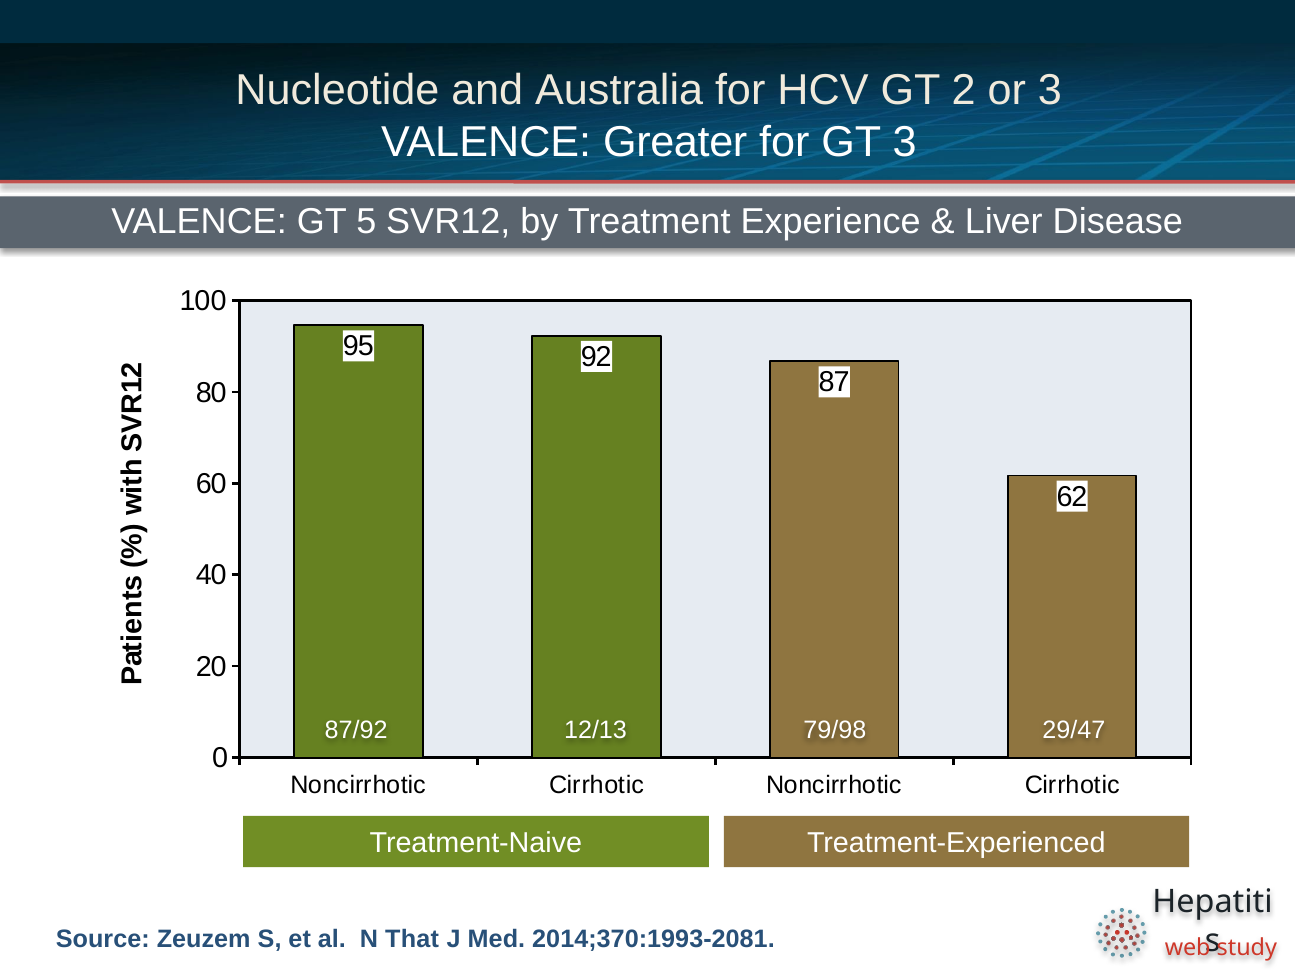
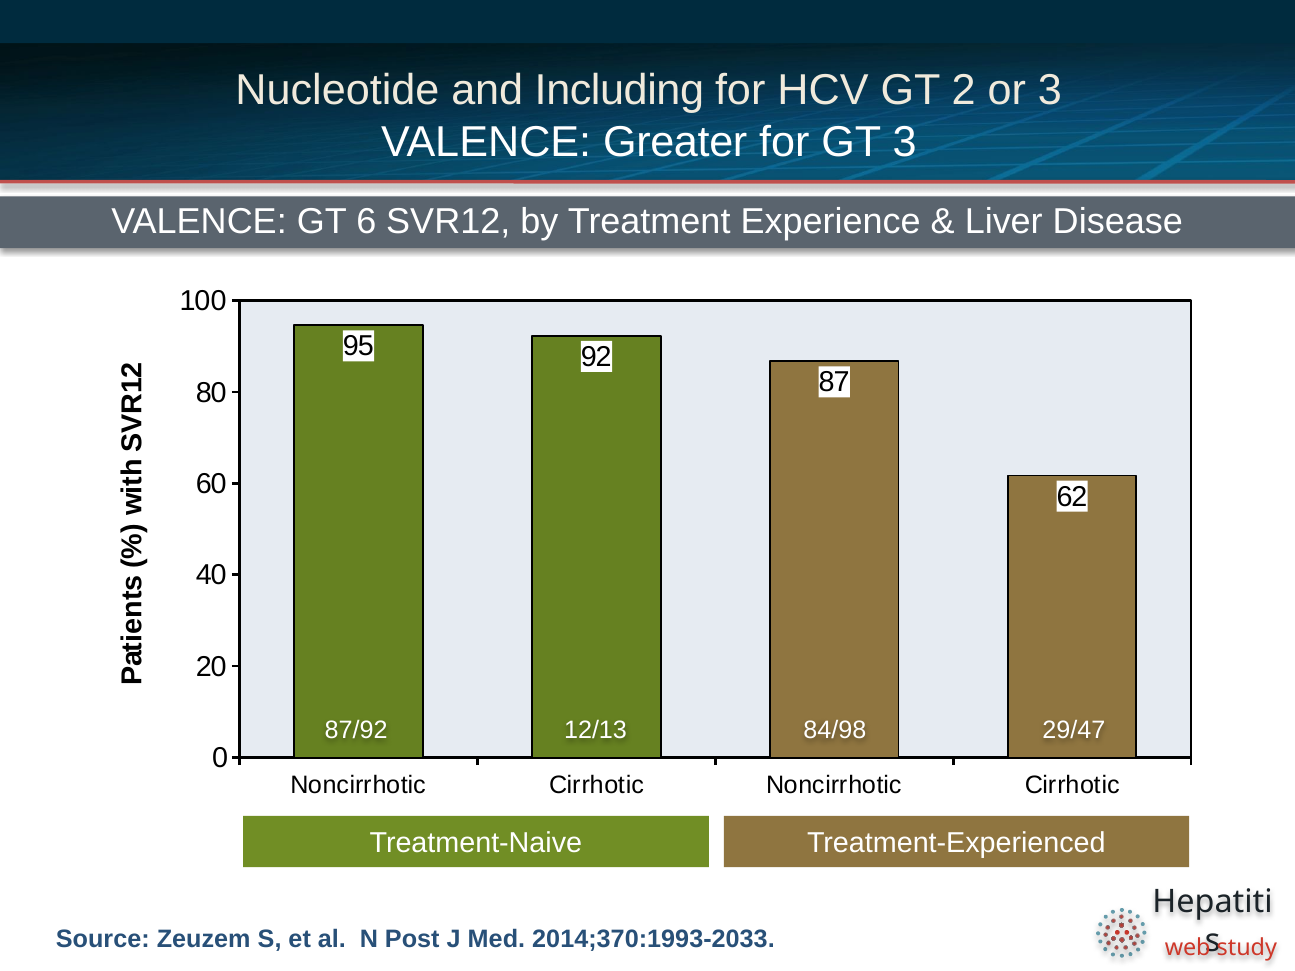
Australia: Australia -> Including (619, 90)
5: 5 -> 6 (366, 222)
79/98: 79/98 -> 84/98 (835, 730)
That: That -> Post (412, 939)
2014;370:1993-2081: 2014;370:1993-2081 -> 2014;370:1993-2033 (653, 939)
